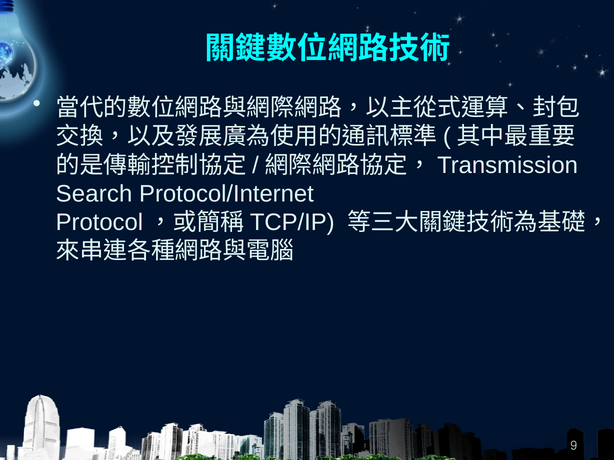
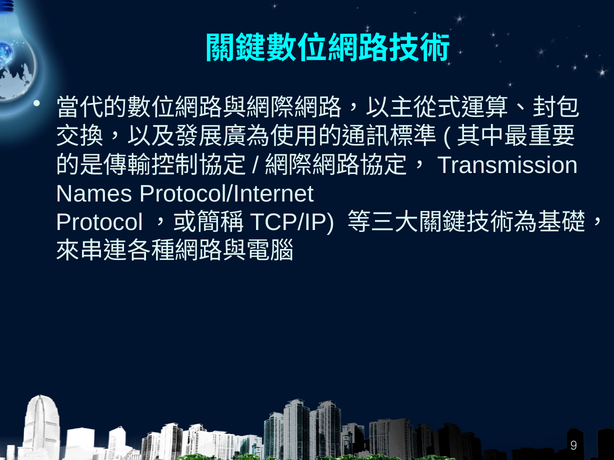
Search: Search -> Names (94, 194)
